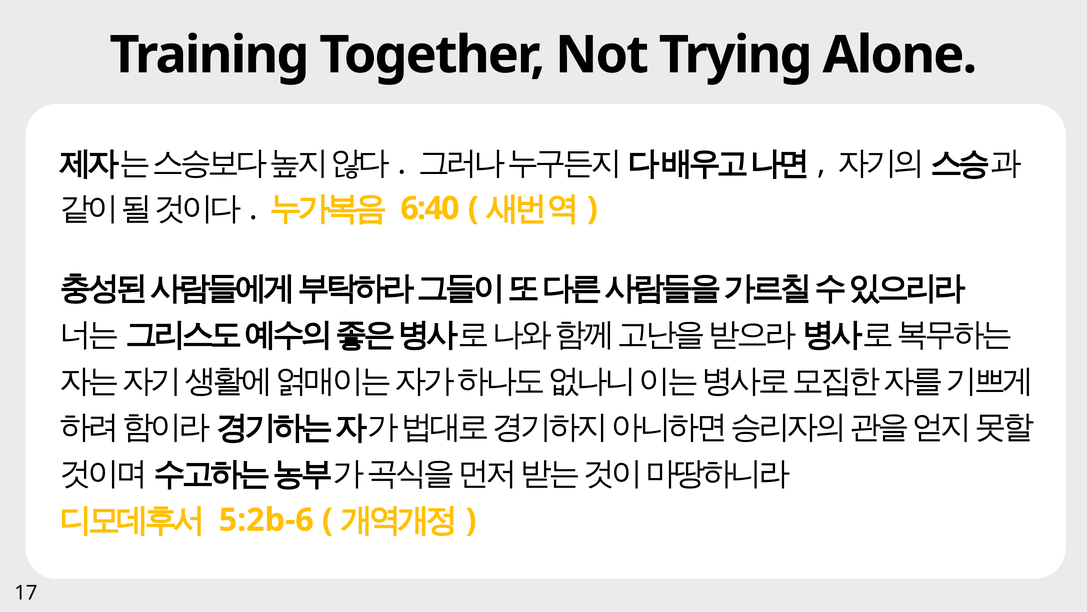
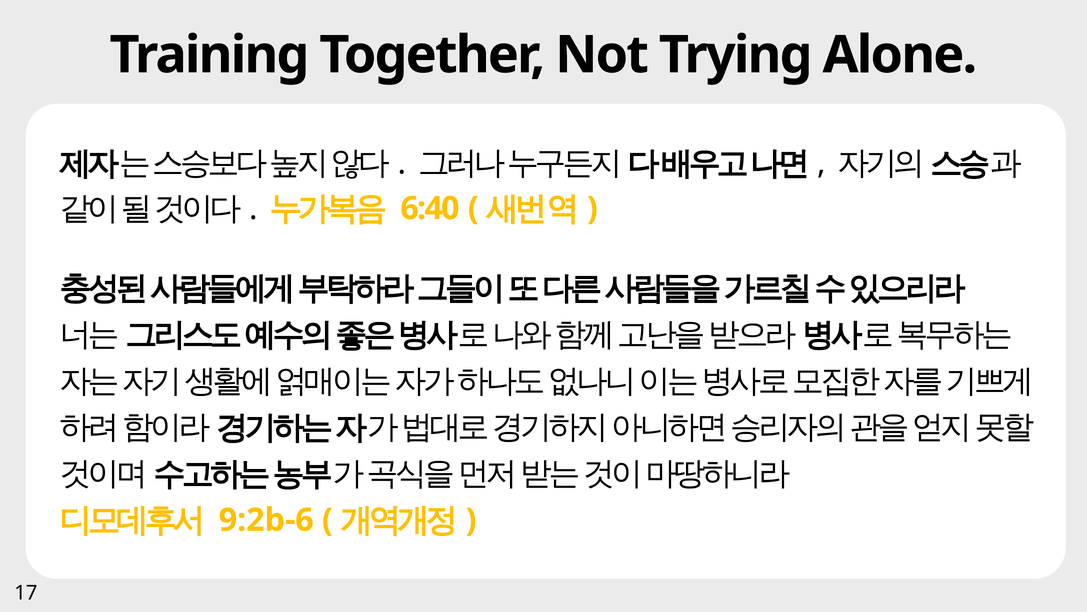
5:2b-6: 5:2b-6 -> 9:2b-6 (266, 520)
